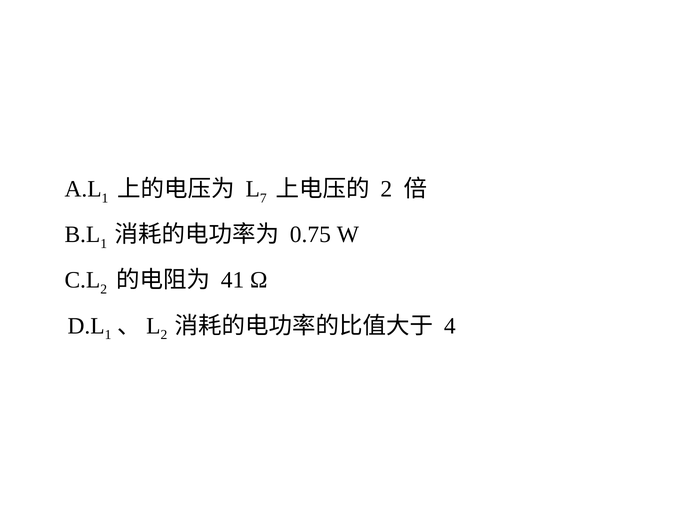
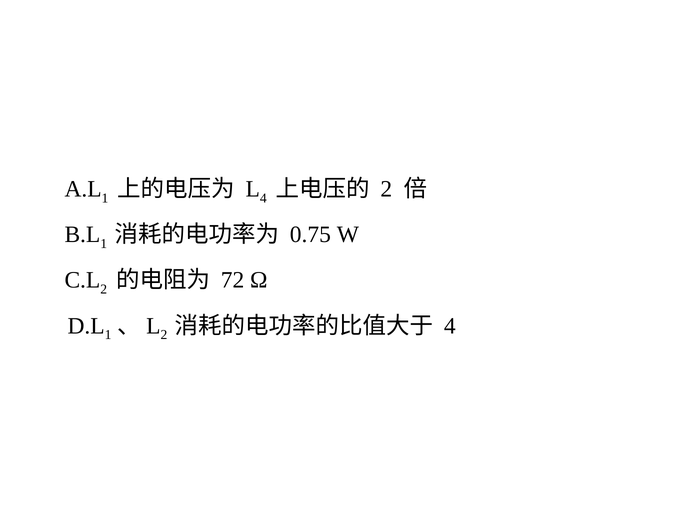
7: 7 -> 4 (263, 198)
41: 41 -> 72 (233, 280)
